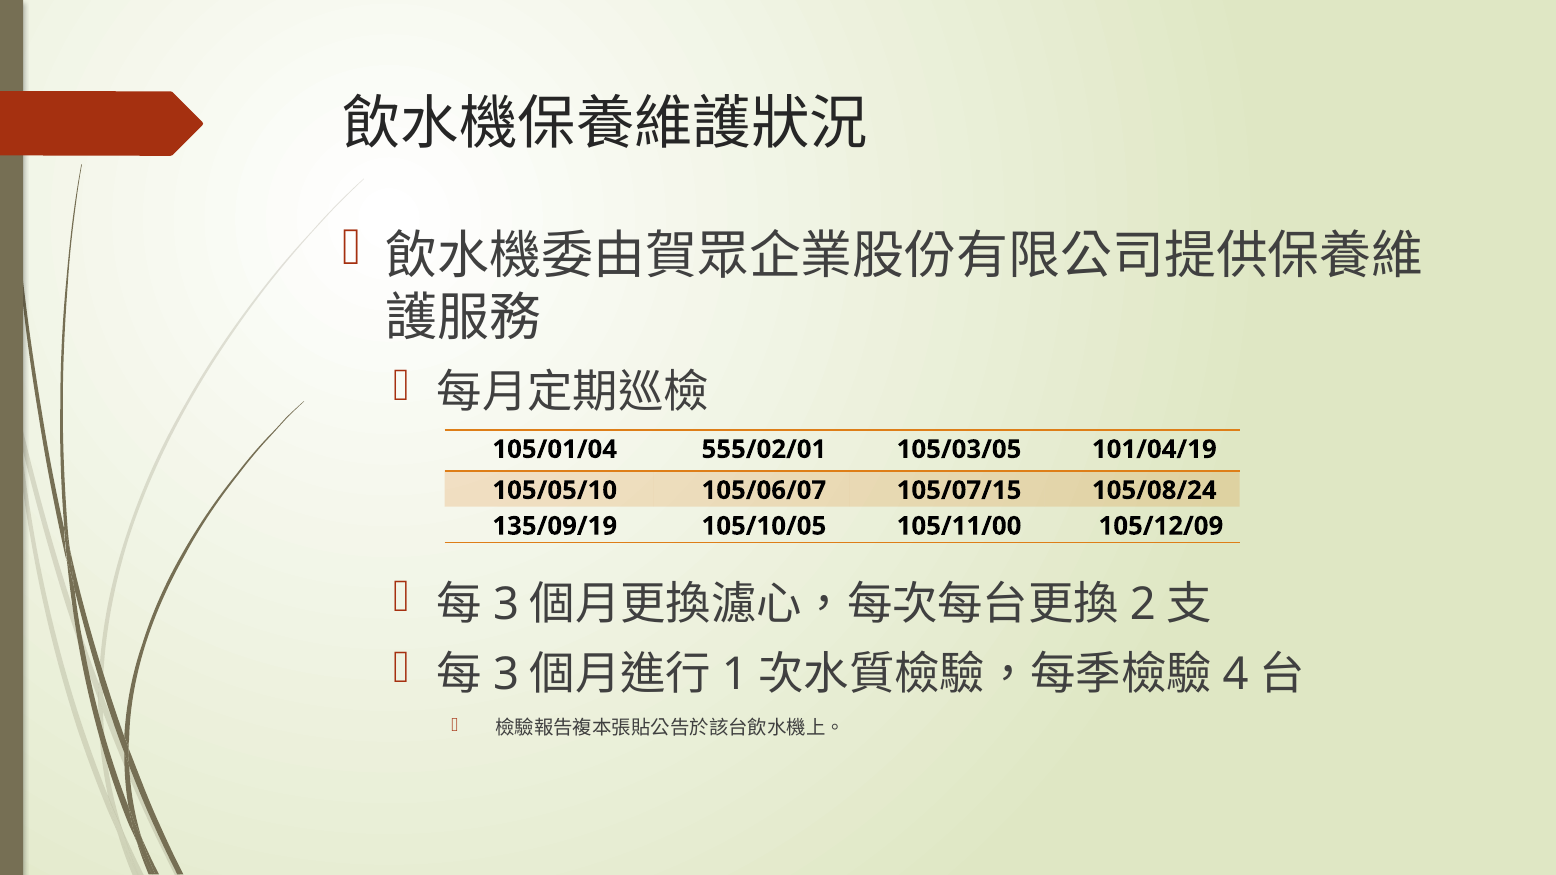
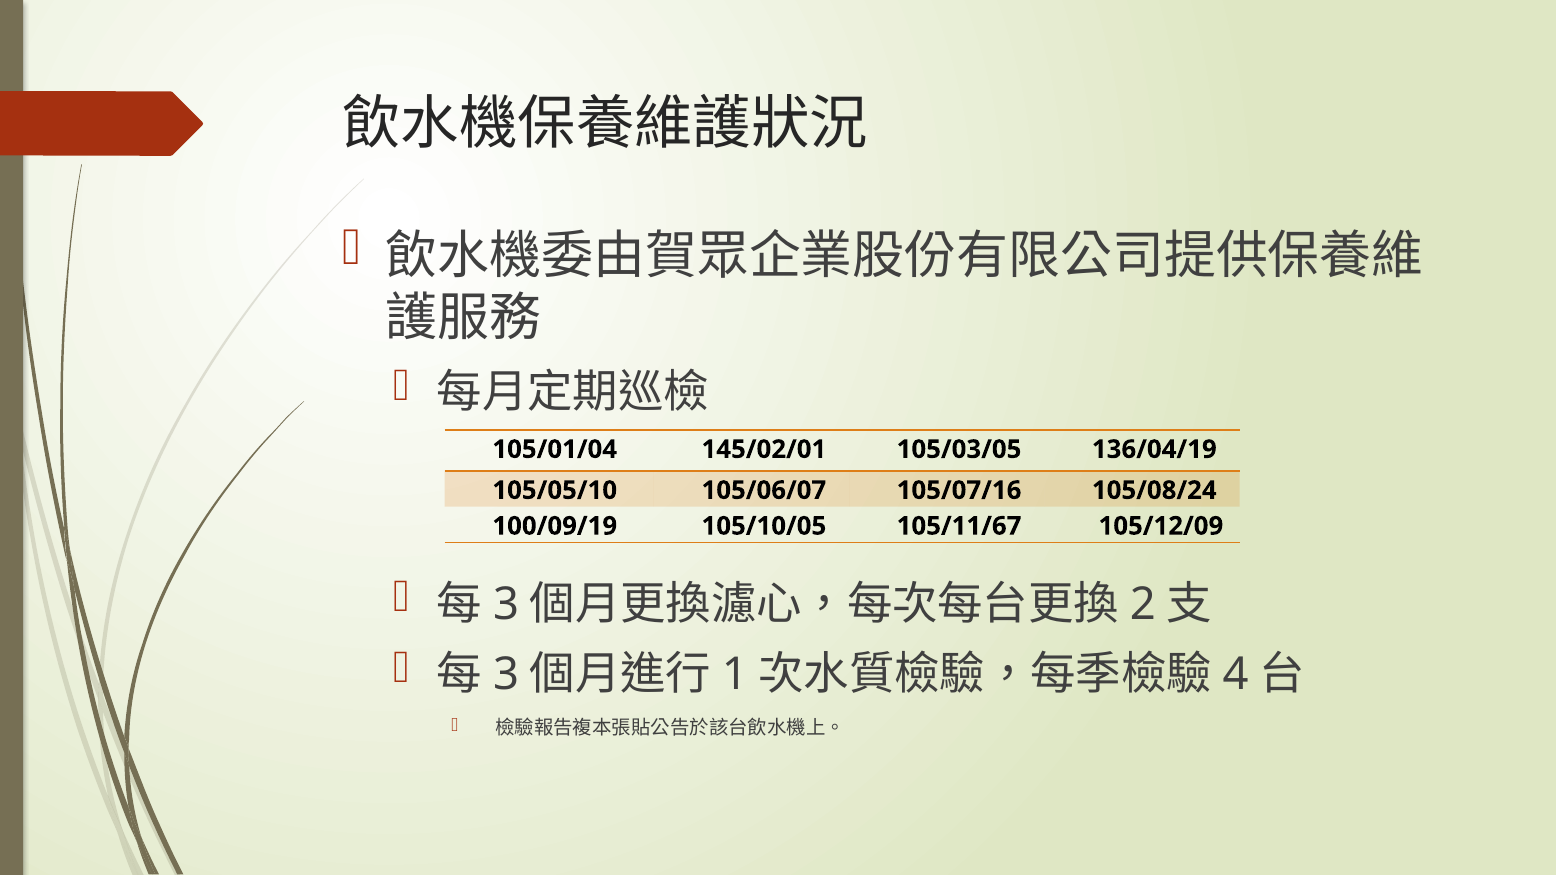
555/02/01: 555/02/01 -> 145/02/01 (764, 450)
101/04/19: 101/04/19 -> 136/04/19 (1154, 450)
105/07/15: 105/07/15 -> 105/07/16 (959, 490)
135/09/19: 135/09/19 -> 100/09/19 (555, 526)
105/11/00: 105/11/00 -> 105/11/67 (959, 526)
